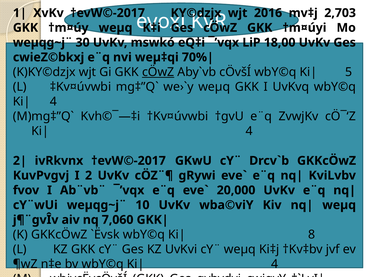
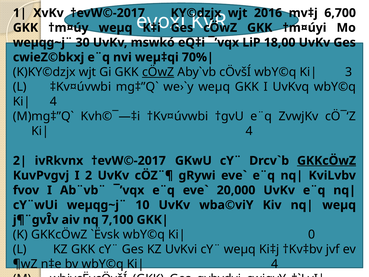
2,703: 2,703 -> 6,700 (340, 13)
5: 5 -> 3 (349, 72)
GKKcÖwZ underline: none -> present (327, 161)
7,060: 7,060 -> 7,100 (118, 220)
8: 8 -> 0 (312, 234)
